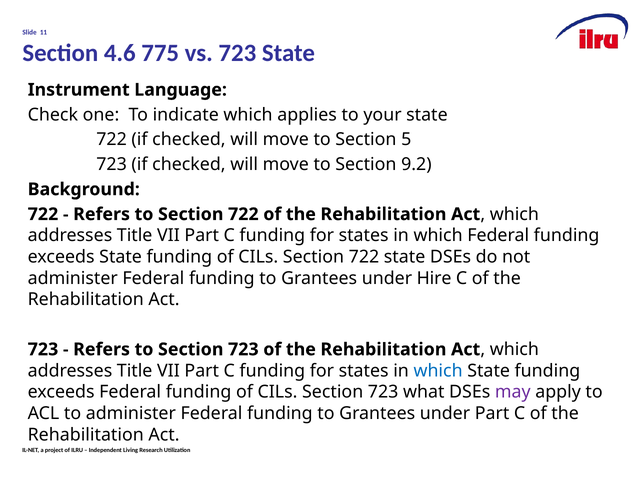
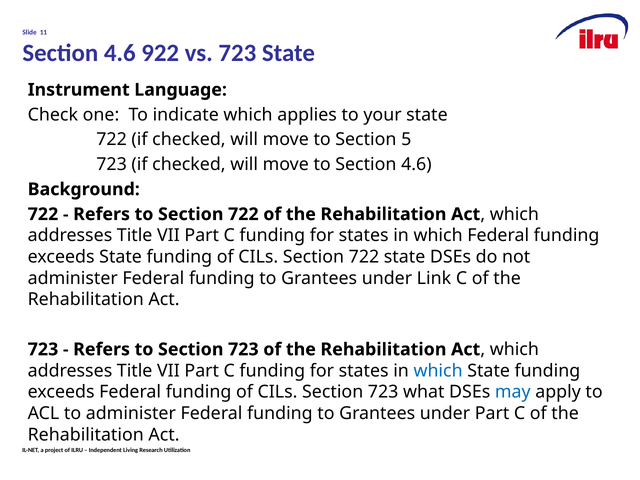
775: 775 -> 922 (160, 53)
to Section 9.2: 9.2 -> 4.6 (416, 164)
Hire: Hire -> Link (434, 278)
may colour: purple -> blue (513, 392)
